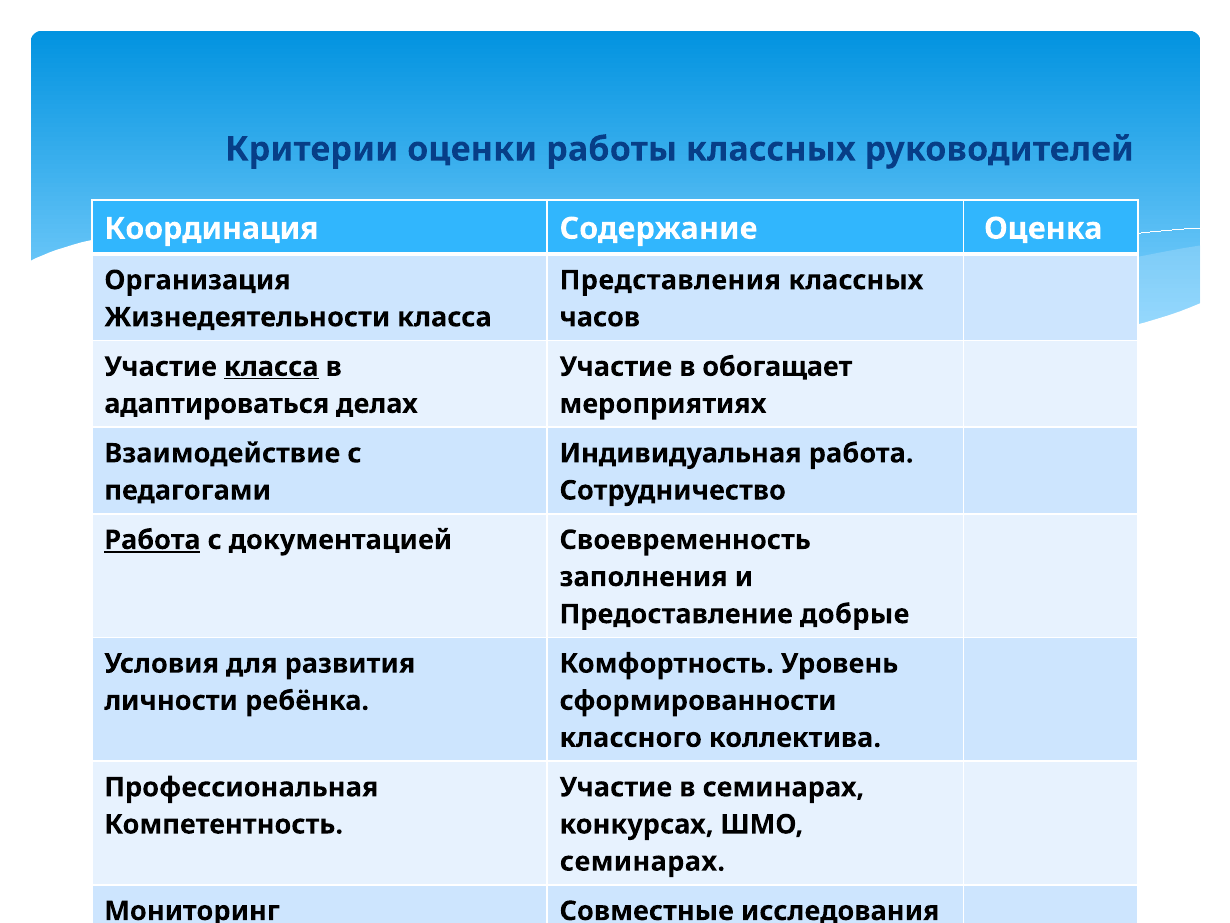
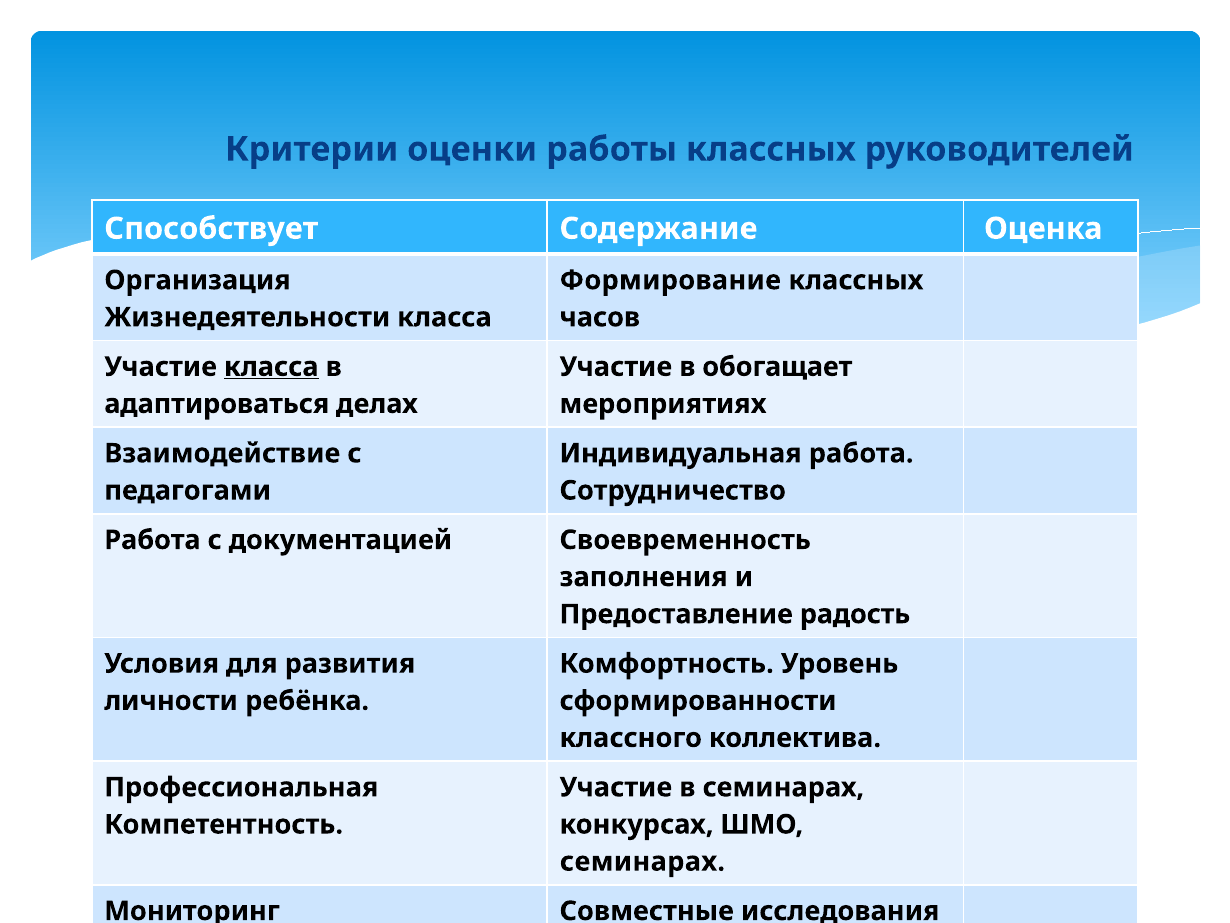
Координация: Координация -> Способствует (211, 228)
Представления: Представления -> Формирование (670, 280)
Работа underline: present -> none (152, 540)
добрые: добрые -> радость (855, 614)
